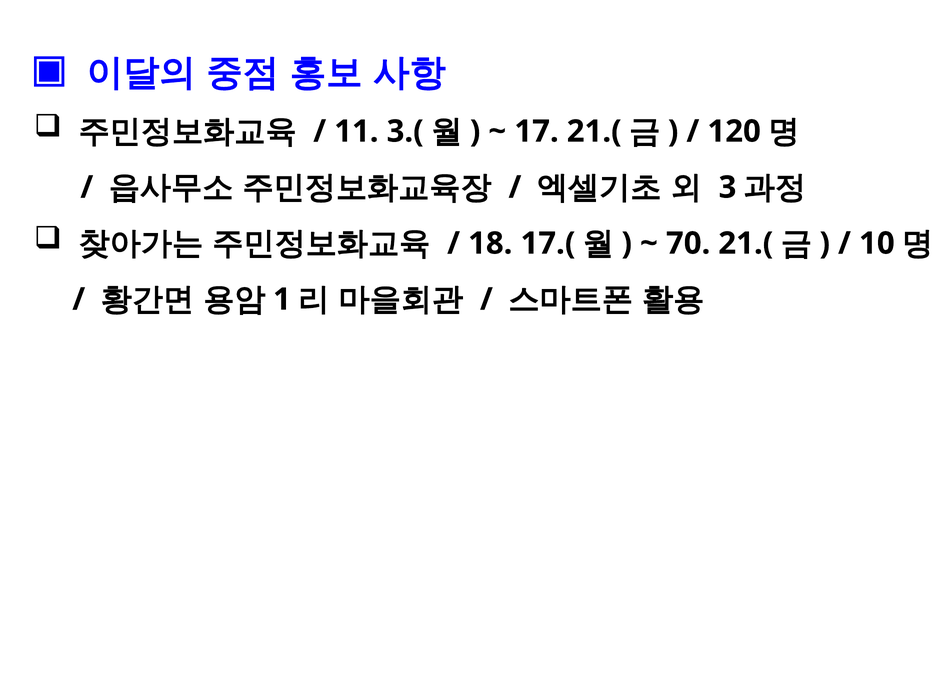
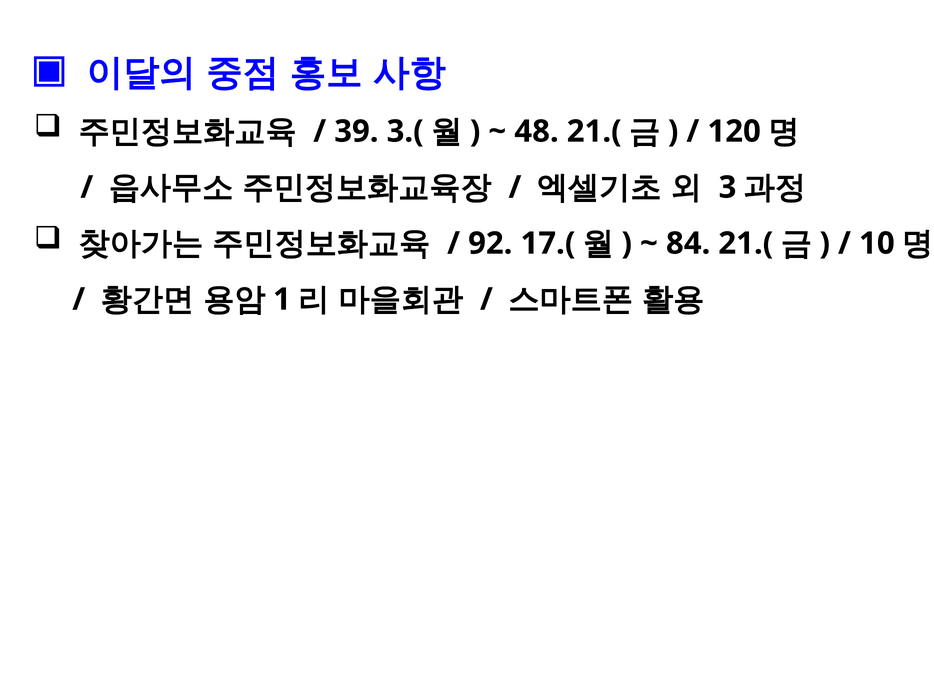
11: 11 -> 39 (356, 131)
17: 17 -> 48 (537, 131)
18: 18 -> 92 (490, 244)
70: 70 -> 84 (688, 244)
